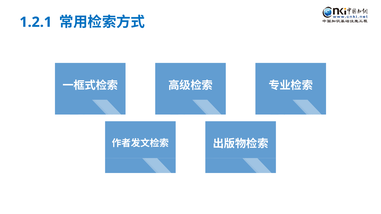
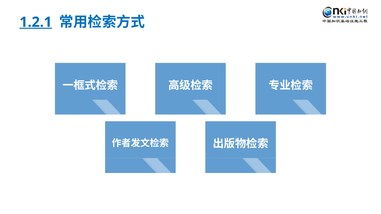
1.2.1 underline: none -> present (36, 22)
